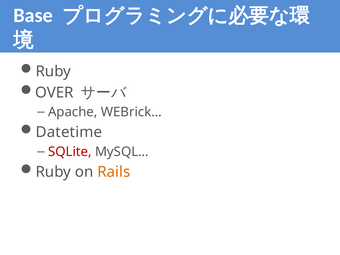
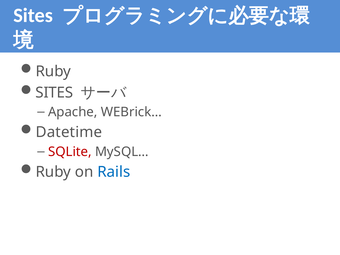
Base: Base -> Sites (33, 15)
OVER: OVER -> SITES (54, 93)
Rails colour: orange -> blue (114, 172)
